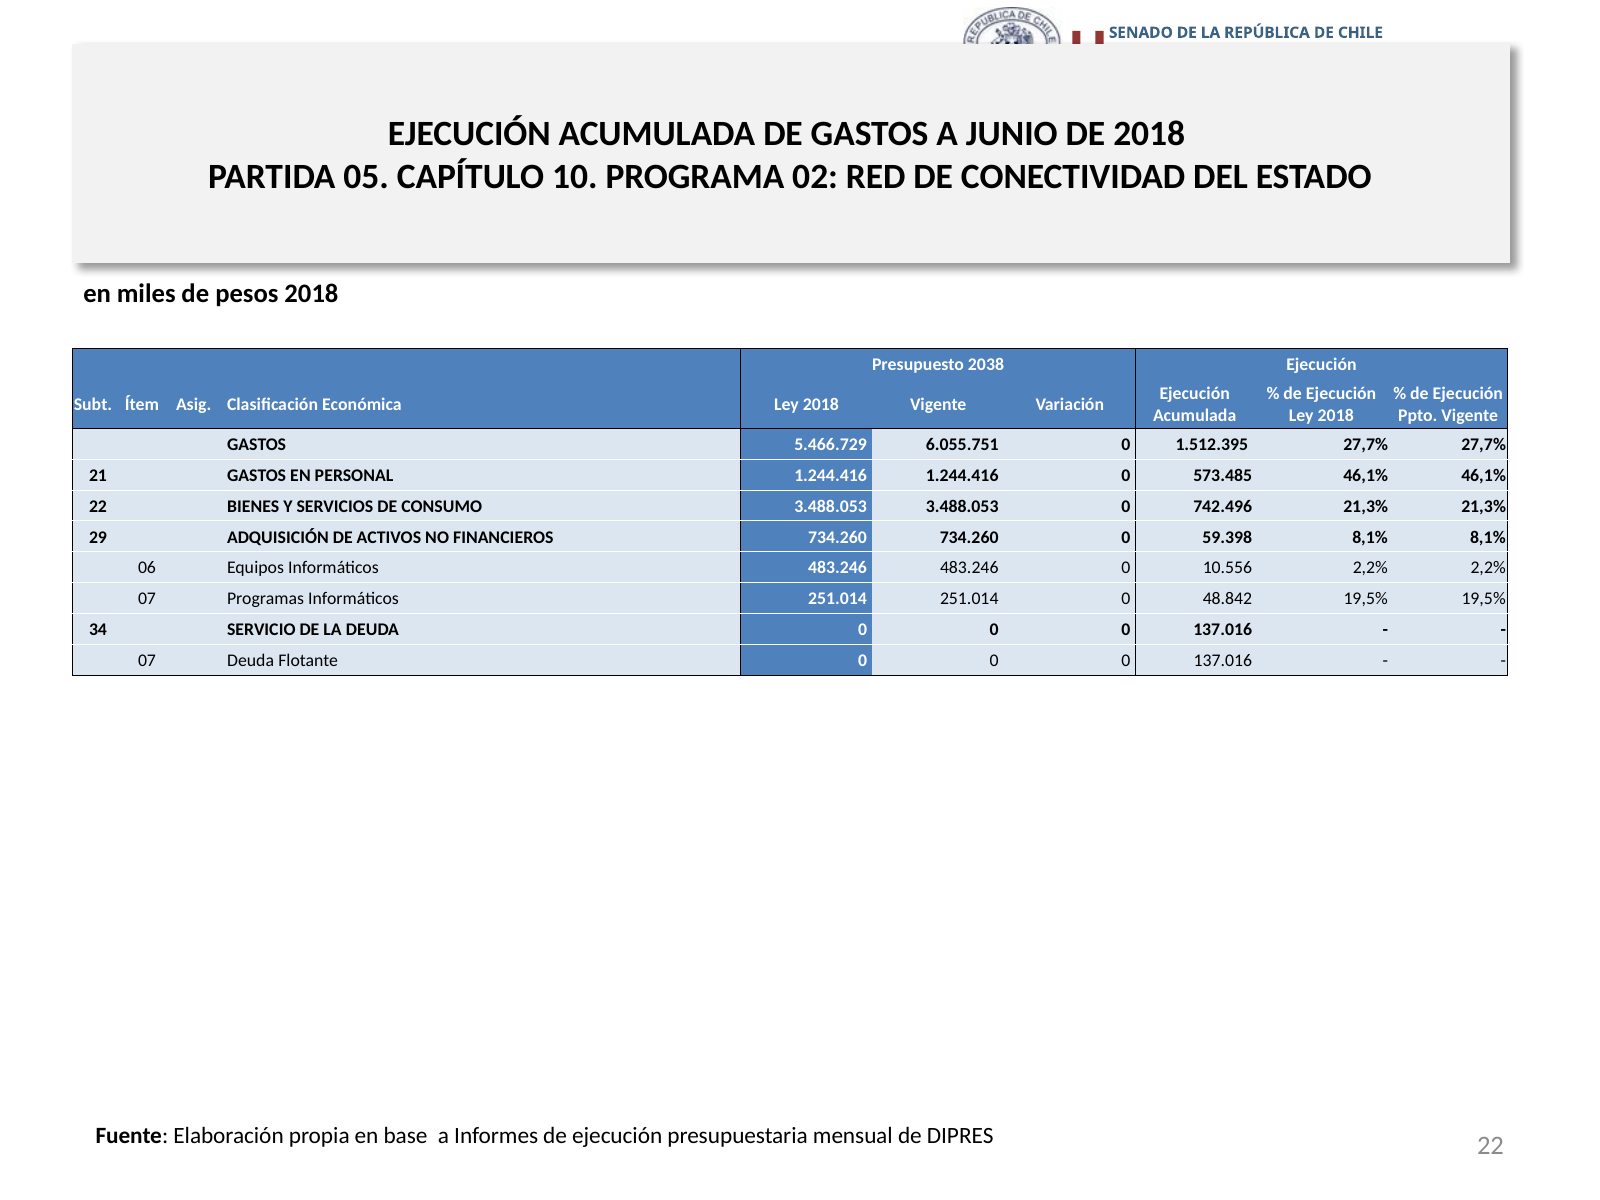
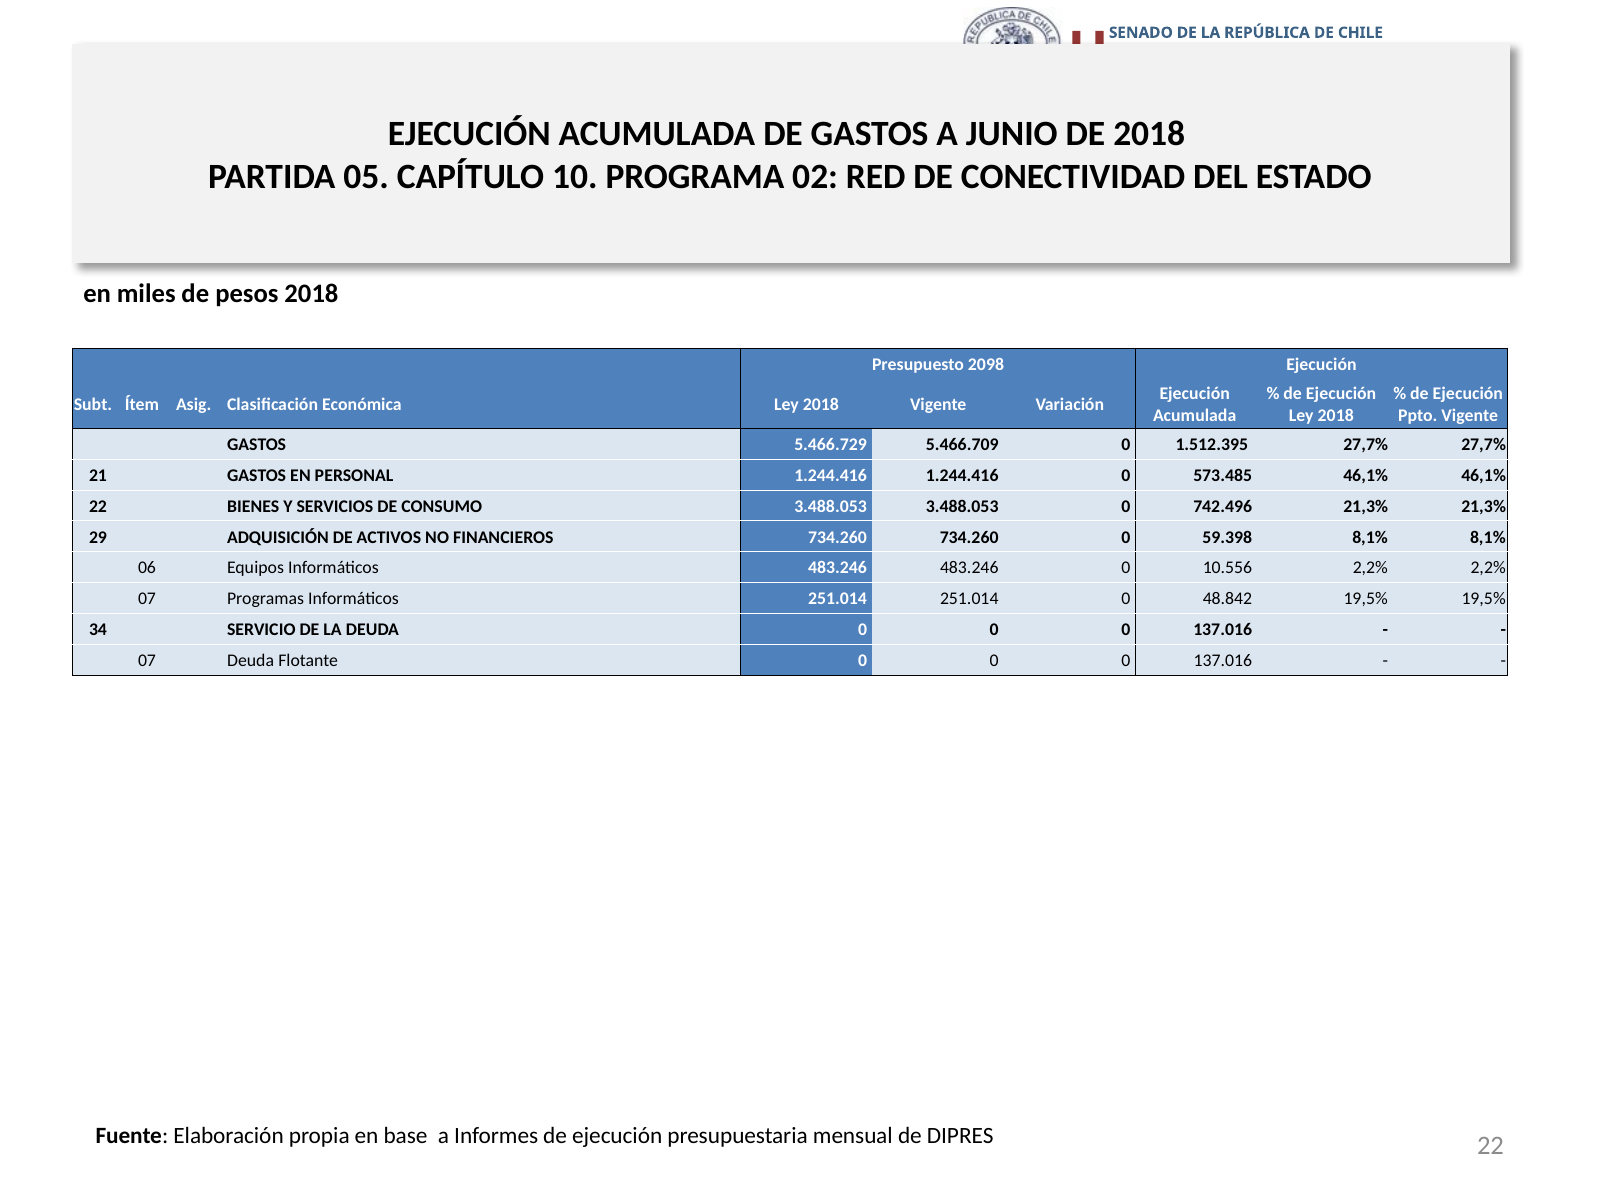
2038: 2038 -> 2098 (986, 364)
6.055.751: 6.055.751 -> 5.466.709 (962, 445)
